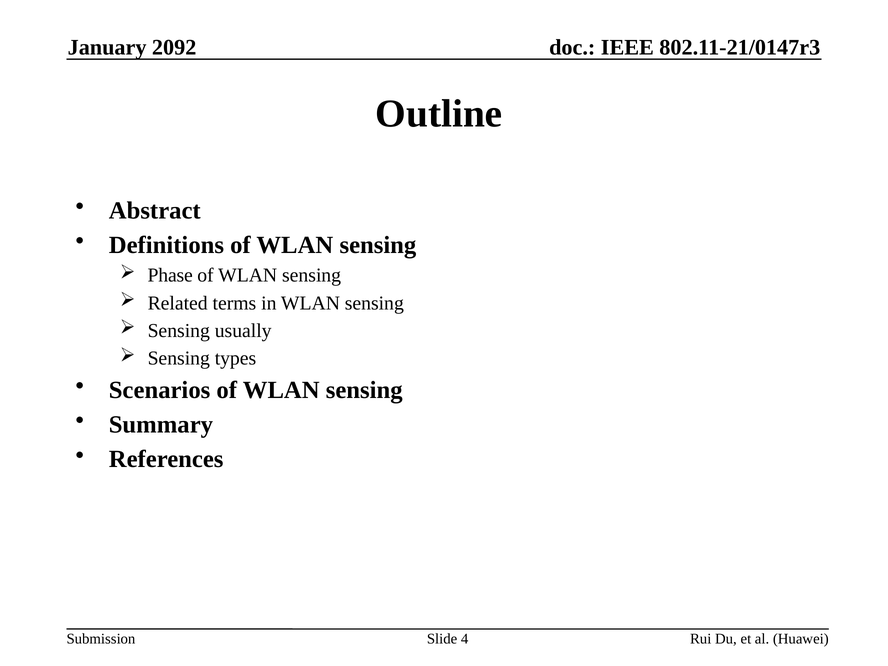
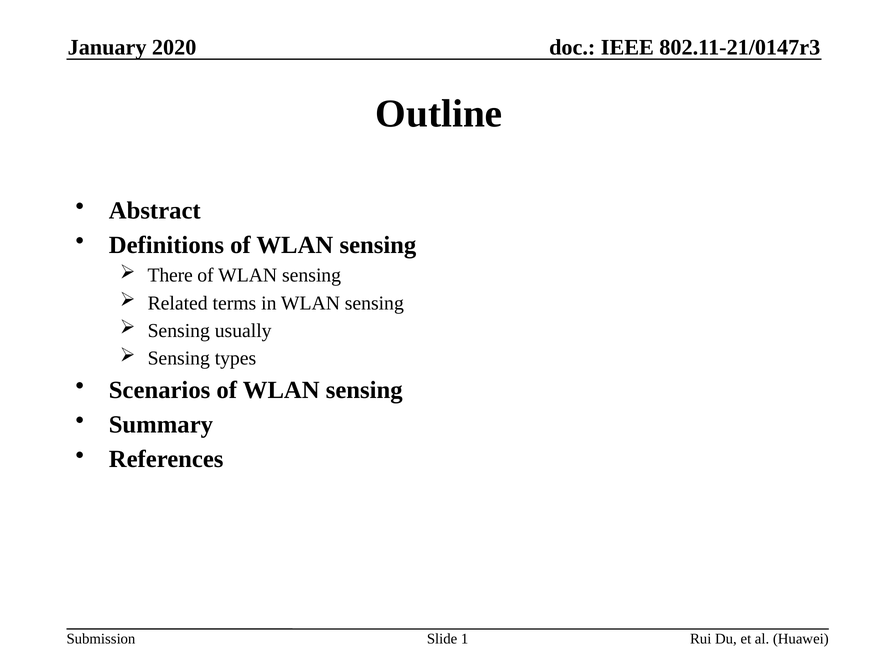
2092: 2092 -> 2020 (174, 47)
Phase: Phase -> There (170, 275)
4: 4 -> 1 (465, 639)
